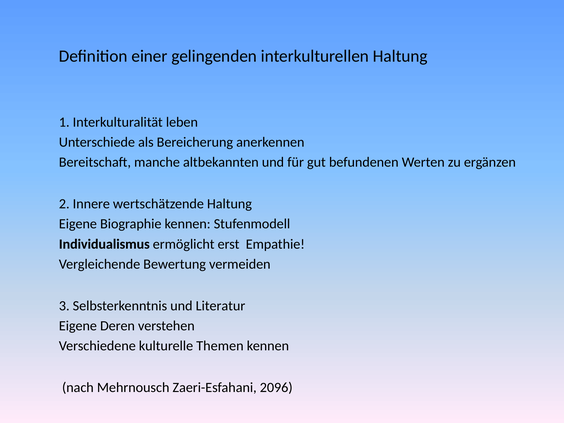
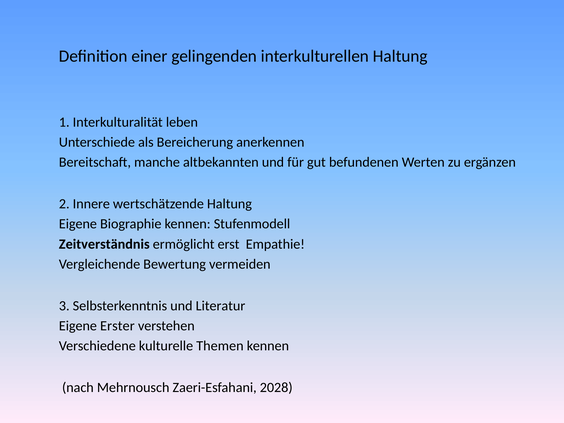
Individualismus: Individualismus -> Zeitverständnis (104, 244)
Deren: Deren -> Erster (117, 326)
2096: 2096 -> 2028 (276, 387)
